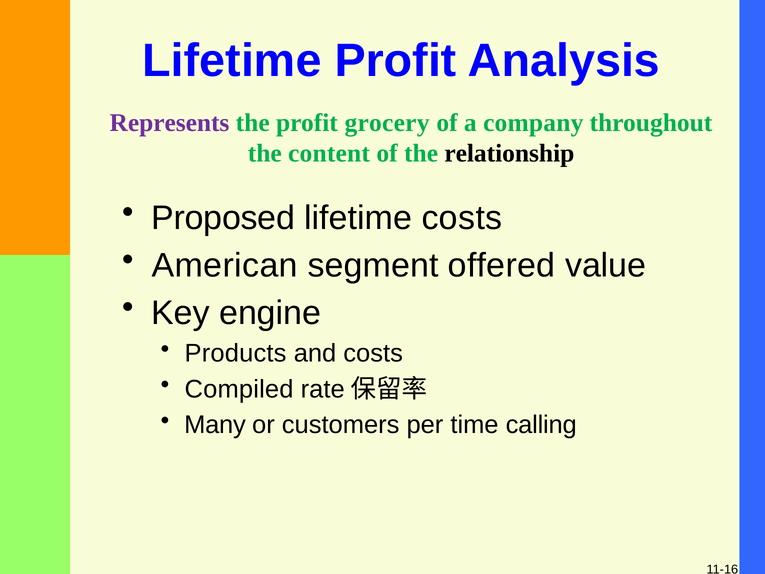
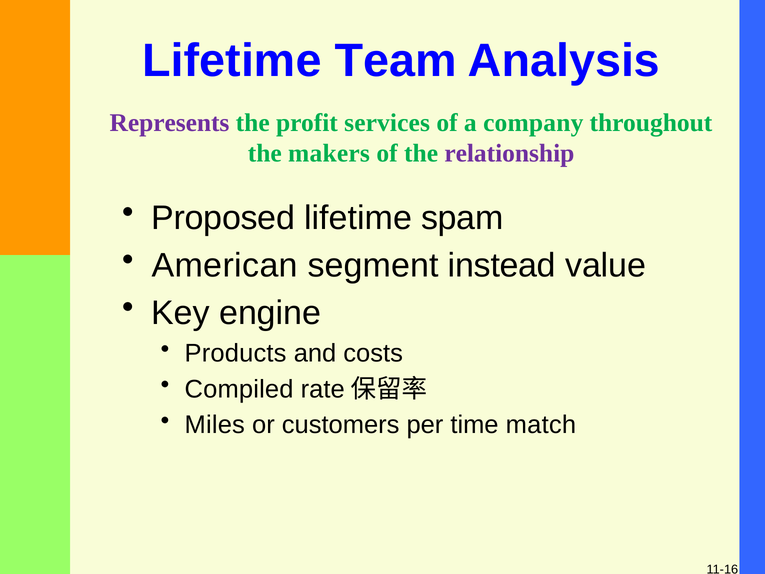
Lifetime Profit: Profit -> Team (396, 61)
grocery: grocery -> services (387, 123)
content: content -> makers (329, 153)
relationship colour: black -> purple (509, 153)
lifetime costs: costs -> spam (462, 218)
offered: offered -> instead (502, 266)
Many: Many -> Miles (215, 425)
calling: calling -> match (541, 425)
